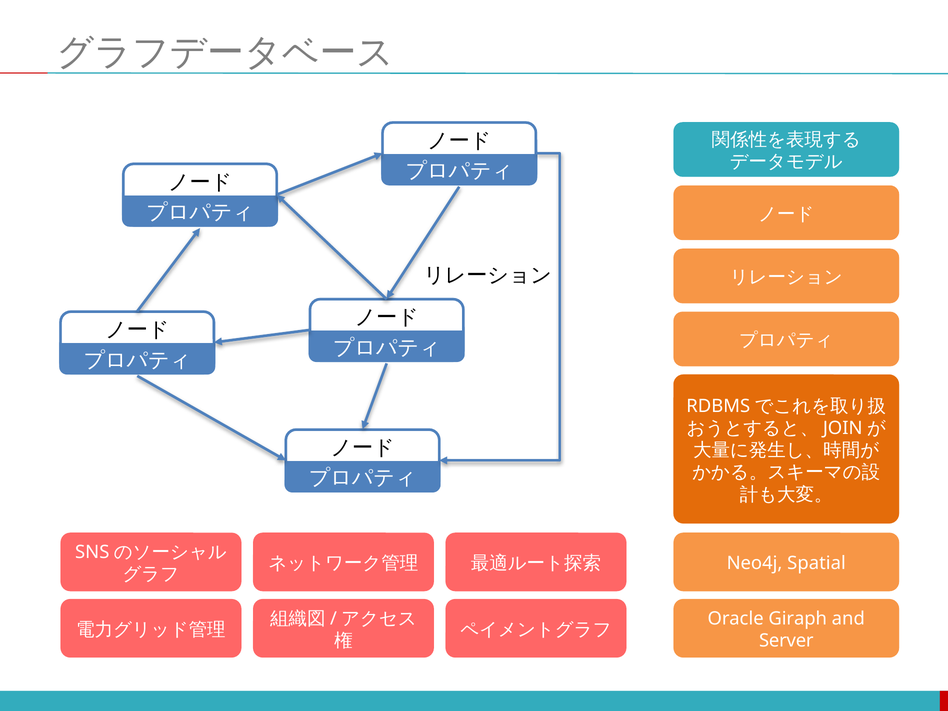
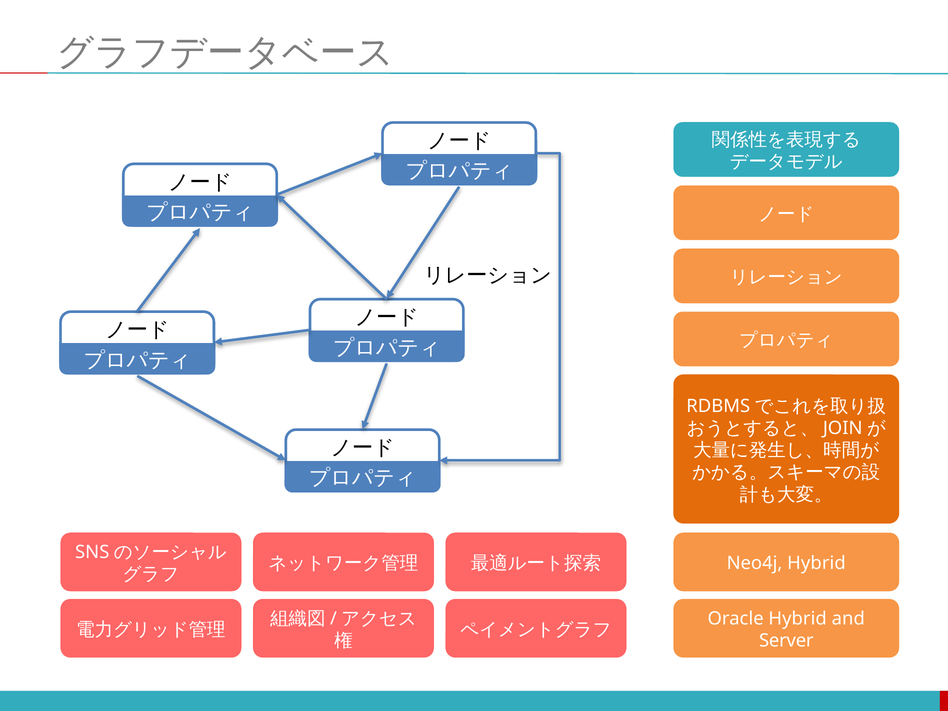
Neo4j Spatial: Spatial -> Hybrid (816, 563)
Oracle Giraph: Giraph -> Hybrid (798, 618)
